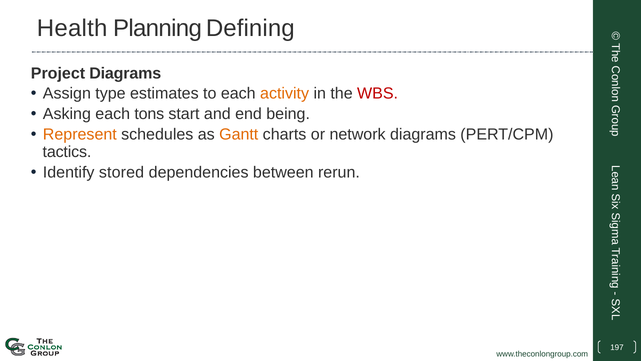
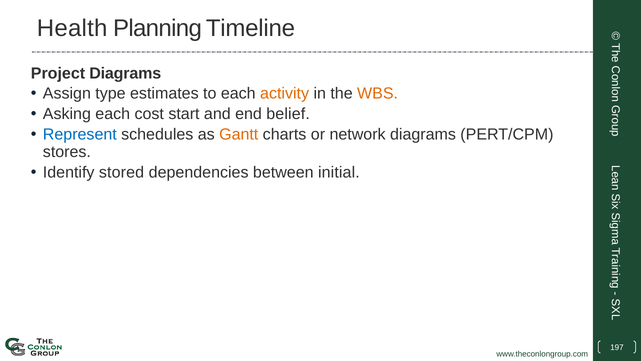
Defining: Defining -> Timeline (250, 29)
WBS colour: red -> orange (378, 93)
tons: tons -> cost (149, 114)
being: being -> belief (288, 114)
Represent colour: orange -> blue (80, 134)
tactics: tactics -> stores (67, 152)
rerun: rerun -> initial (339, 172)
